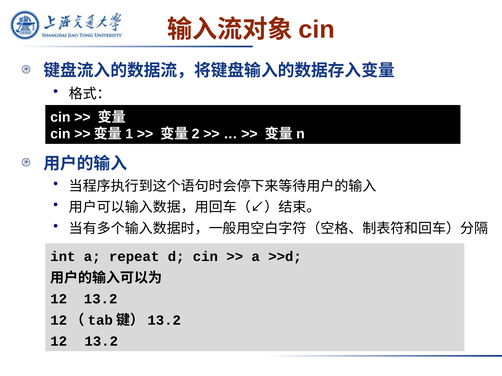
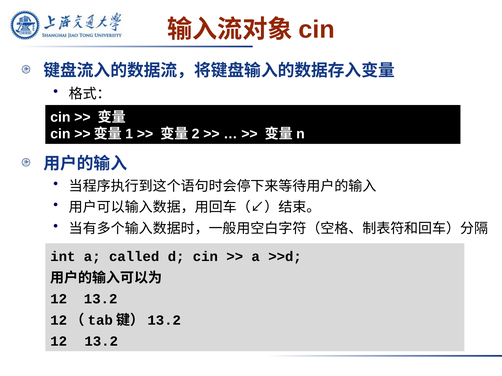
repeat: repeat -> called (134, 257)
